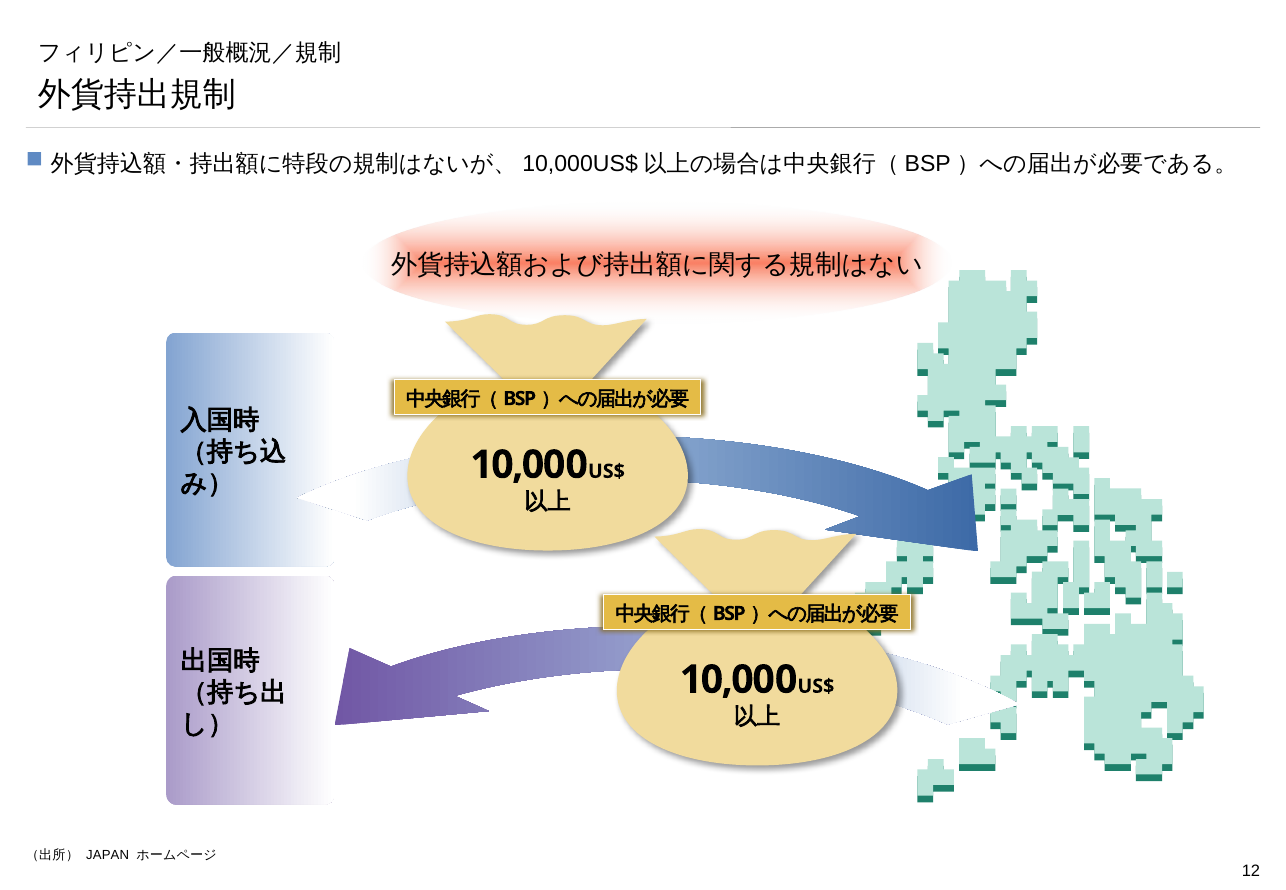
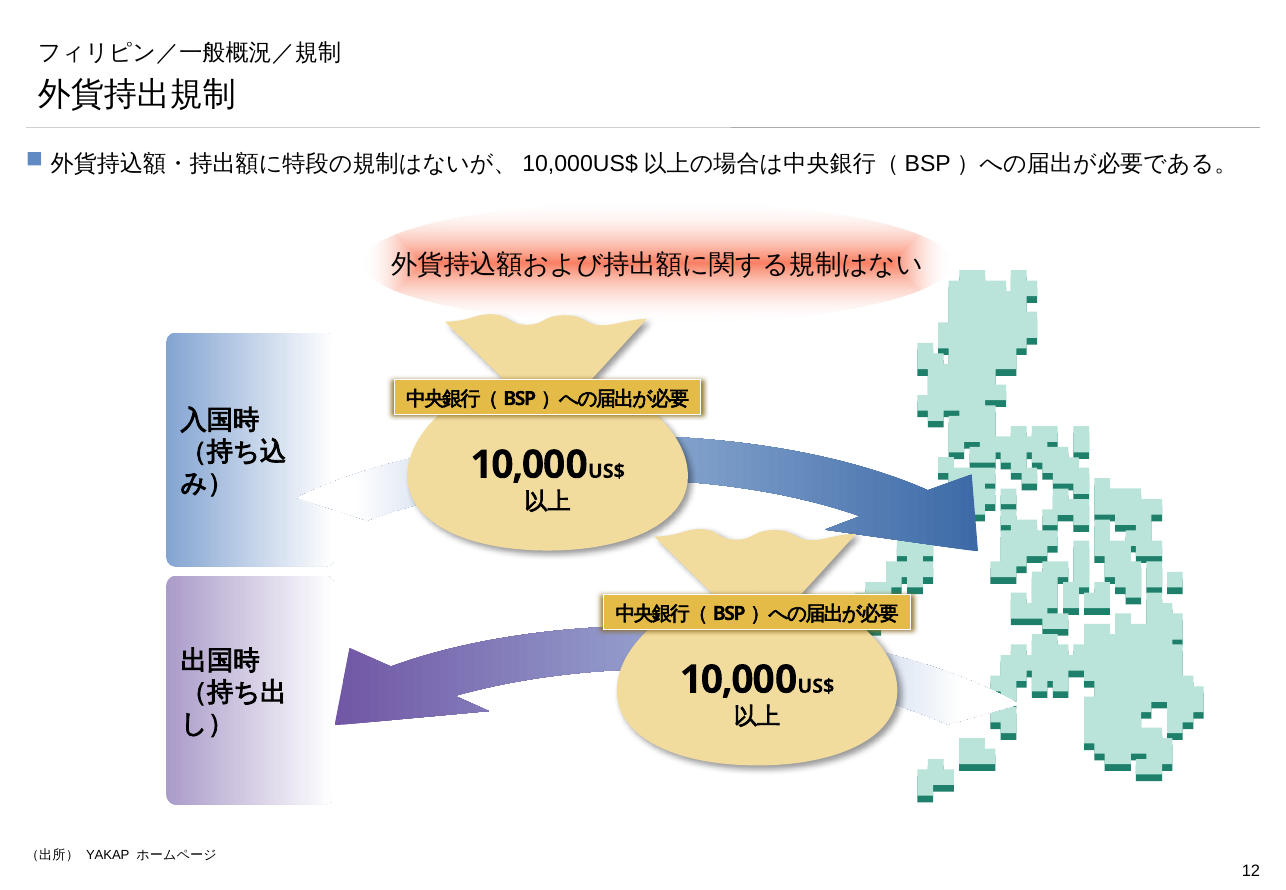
JAPAN: JAPAN -> YAKAP (108, 856)
